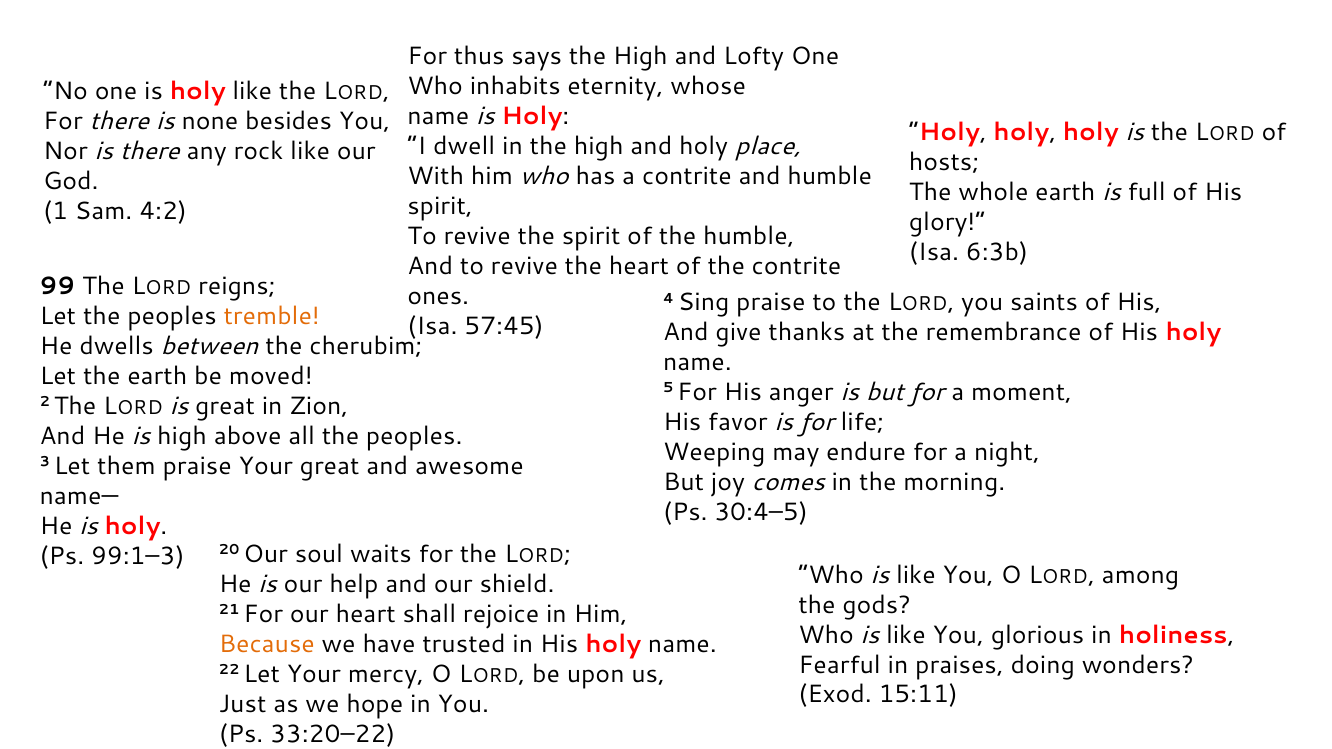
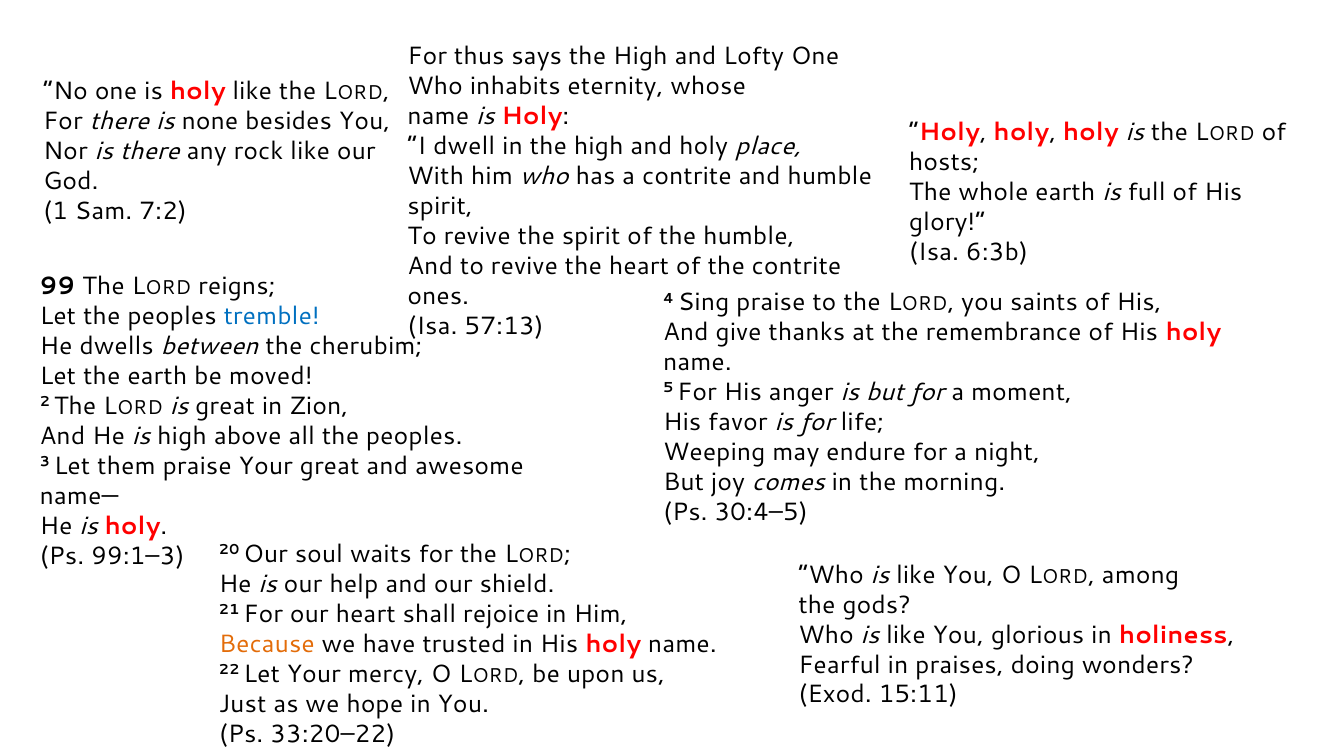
4:2: 4:2 -> 7:2 (163, 211)
tremble colour: orange -> blue (272, 316)
57:45: 57:45 -> 57:13 (504, 326)
